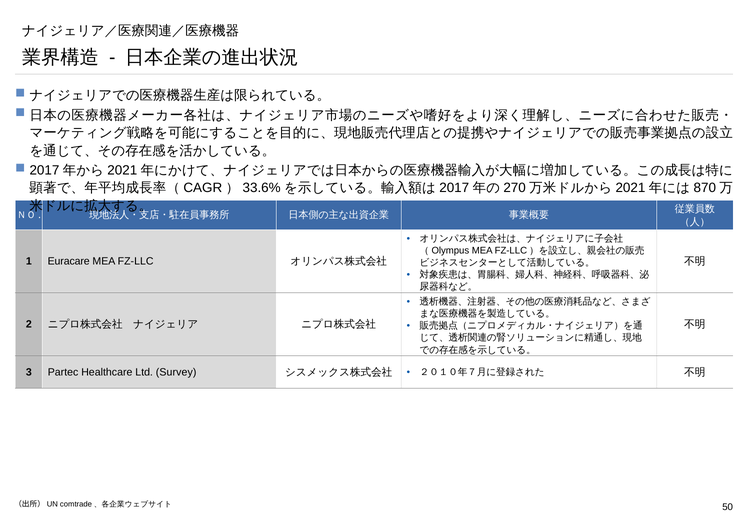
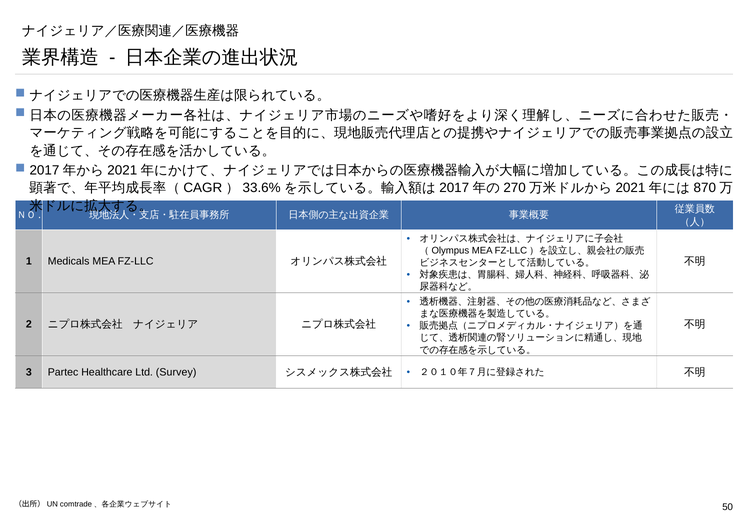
Euracare: Euracare -> Medicals (69, 261)
